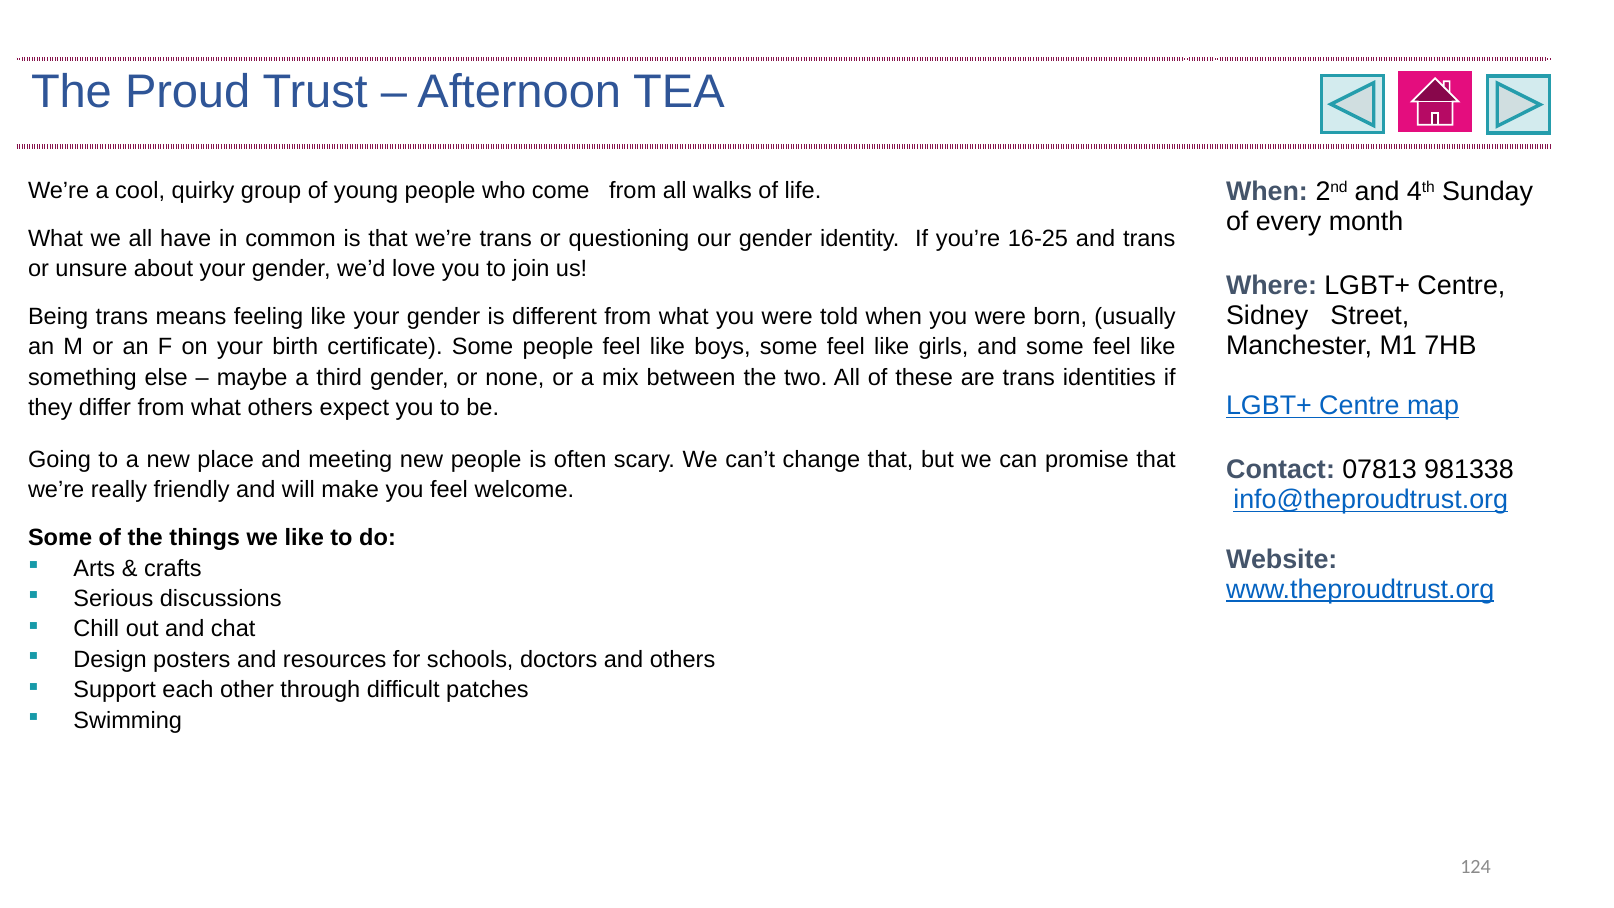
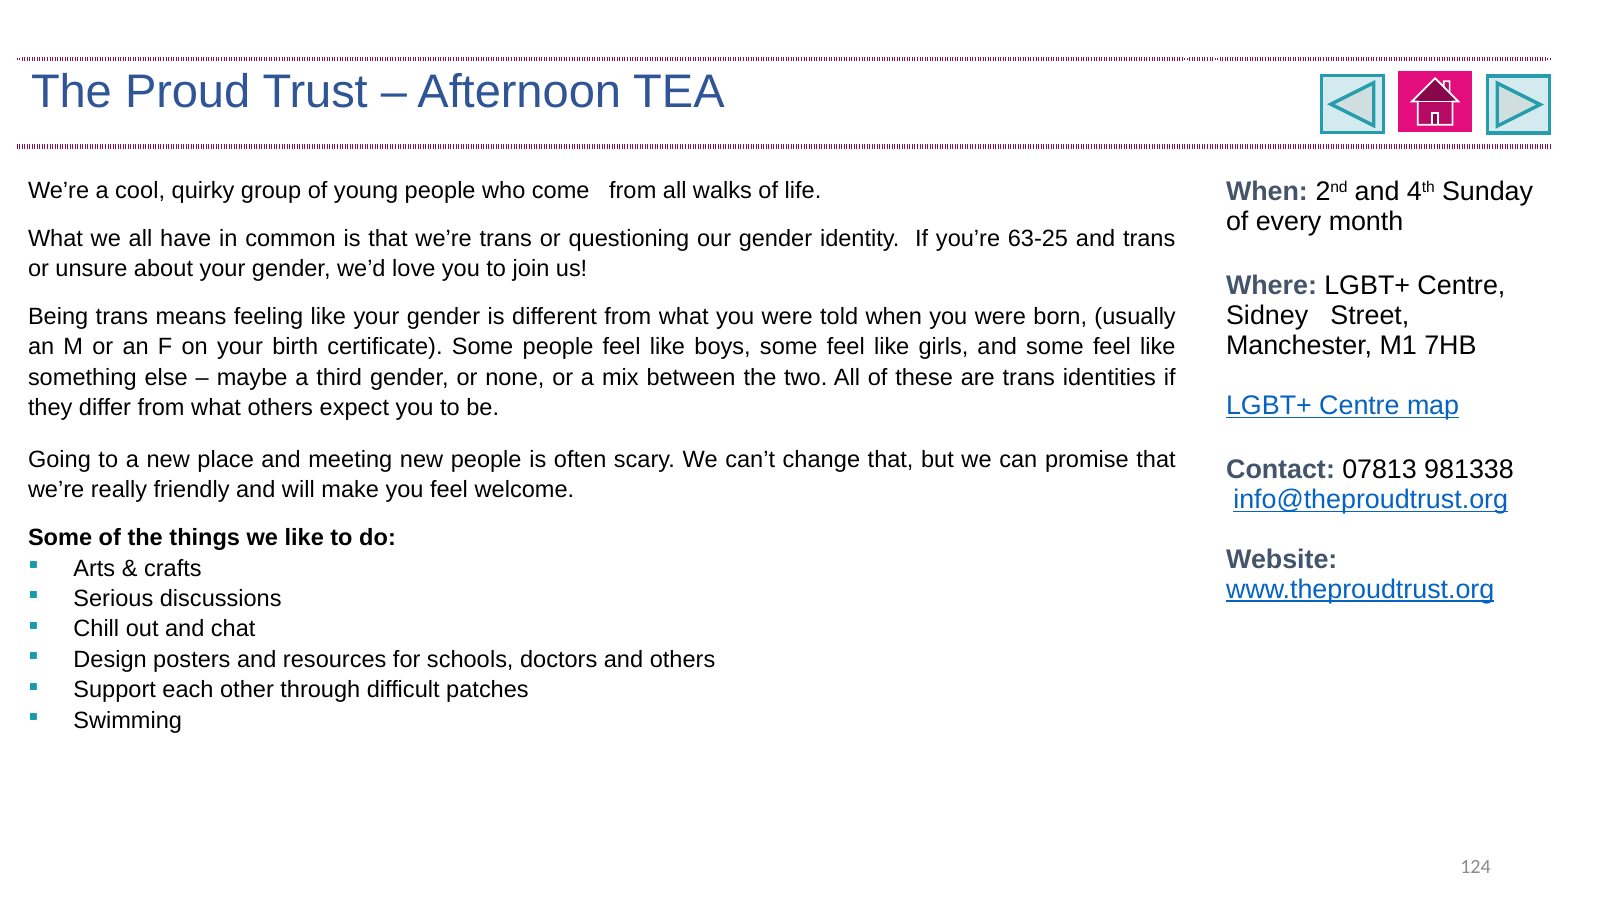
16-25: 16-25 -> 63-25 (1038, 238)
